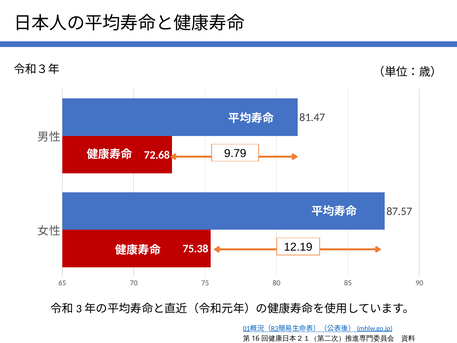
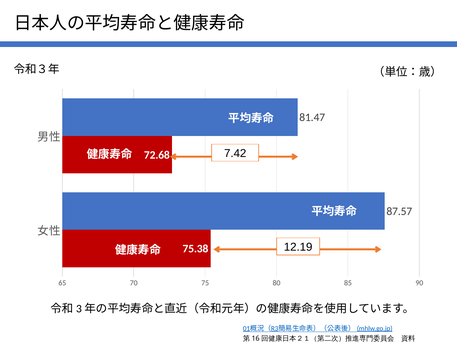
9.79: 9.79 -> 7.42 (235, 153)
